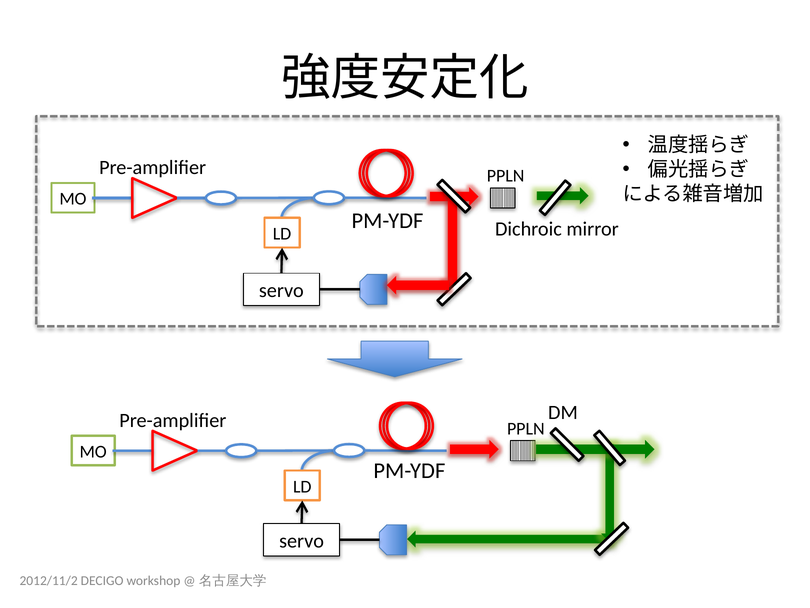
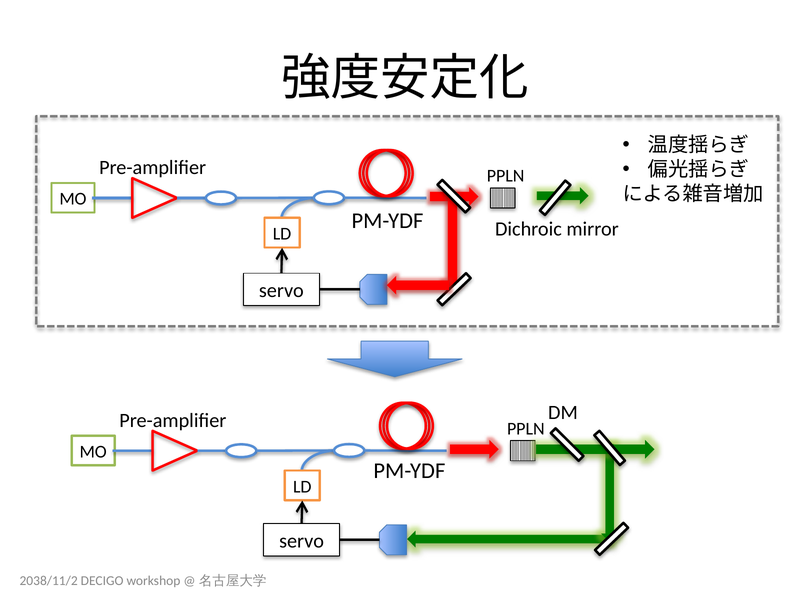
2012/11/2: 2012/11/2 -> 2038/11/2 (49, 580)
